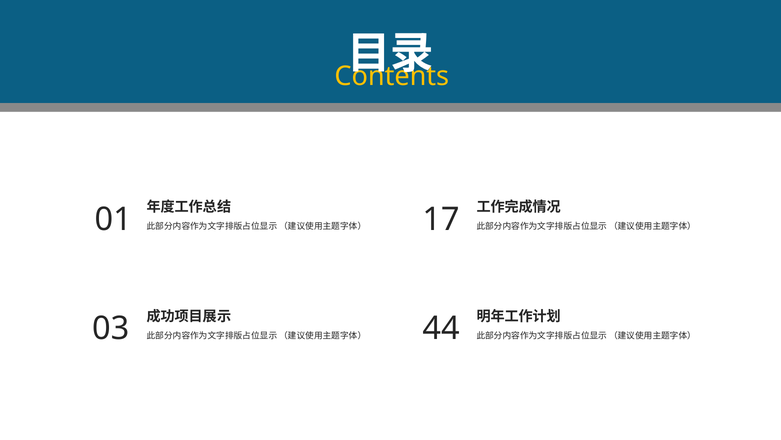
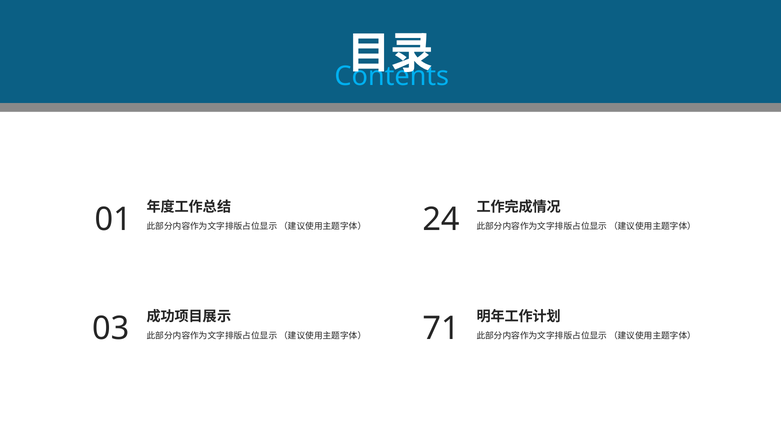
Contents colour: yellow -> light blue (392, 76)
17: 17 -> 24 (441, 219)
44: 44 -> 71 (441, 328)
